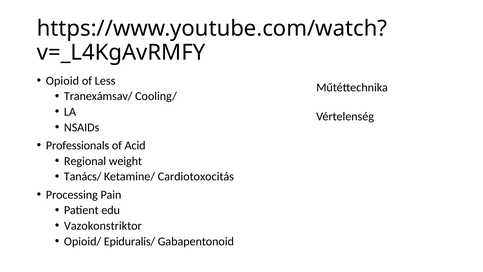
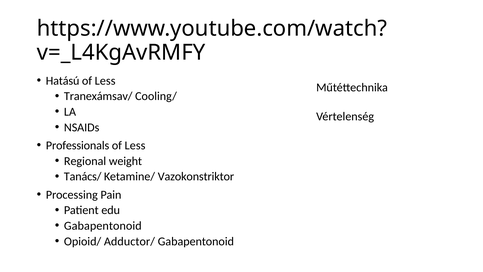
Opioid: Opioid -> Hatású (63, 81)
Acid: Acid -> Less (135, 145)
Cardiotoxocitás: Cardiotoxocitás -> Vazokonstriktor (196, 176)
Vazokonstriktor: Vazokonstriktor -> Gabapentonoid (103, 226)
Epiduralis/: Epiduralis/ -> Adductor/ (129, 241)
